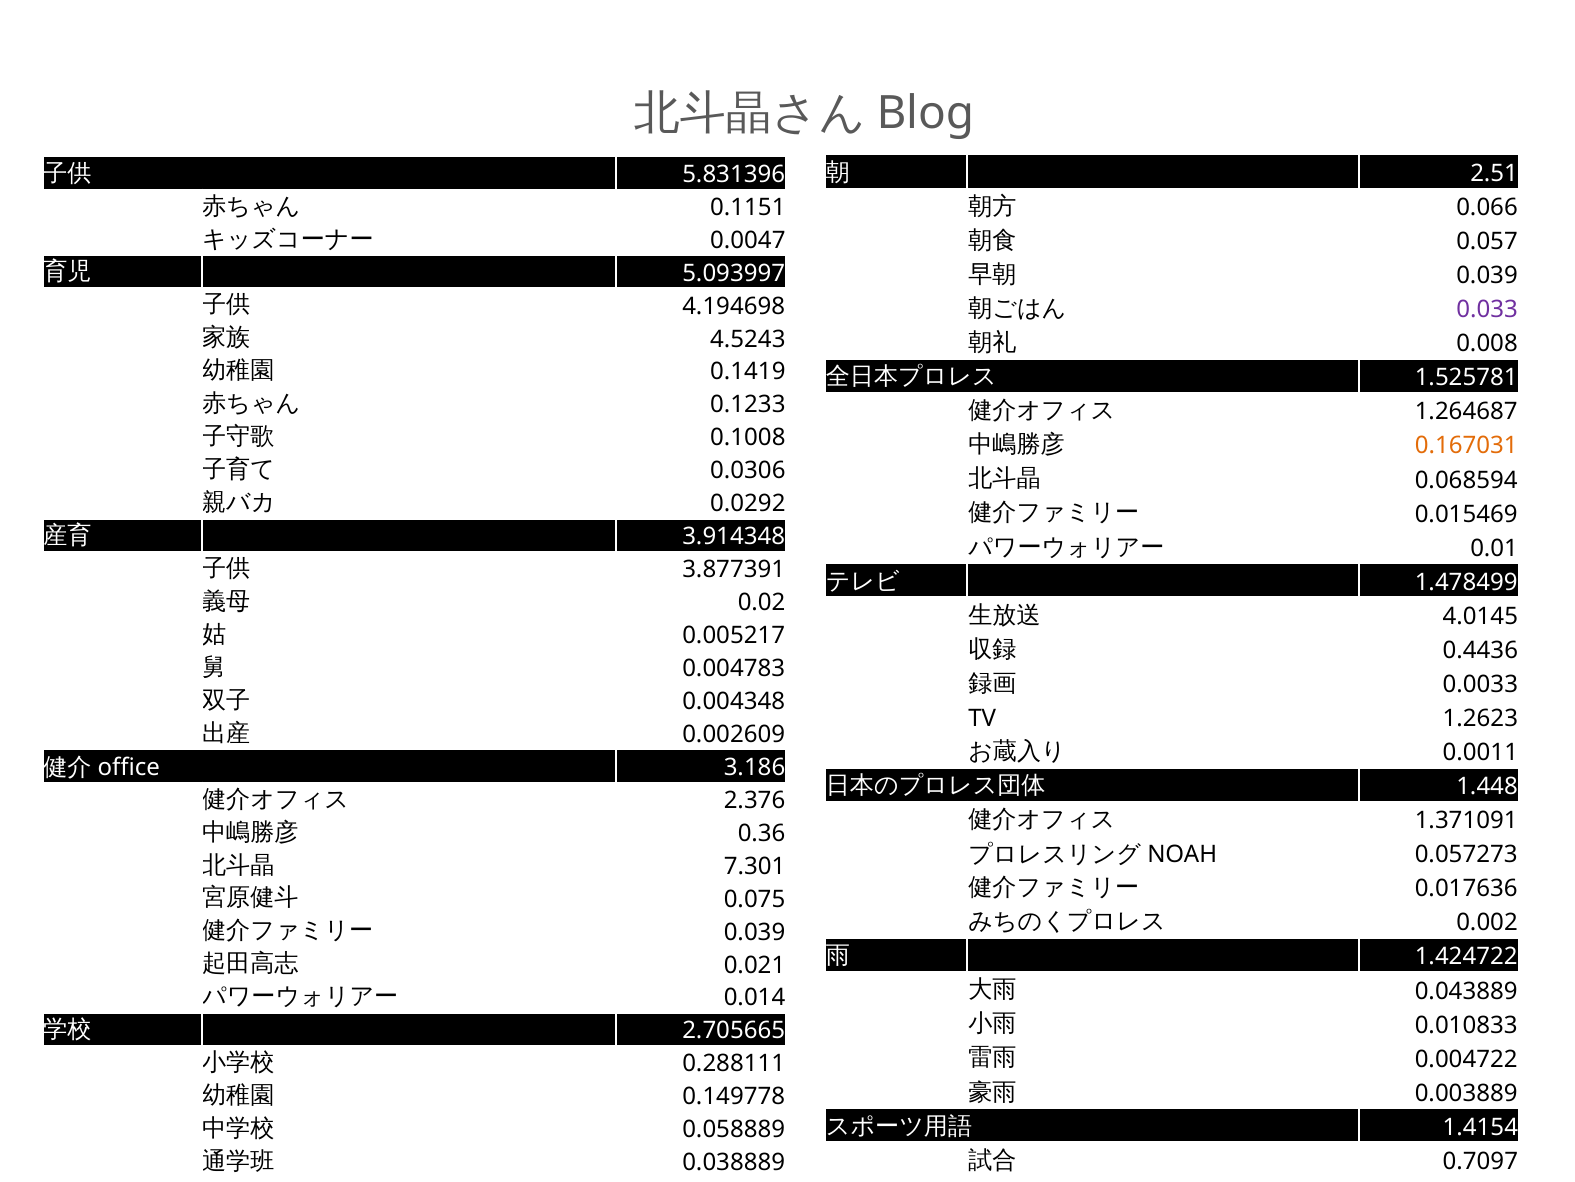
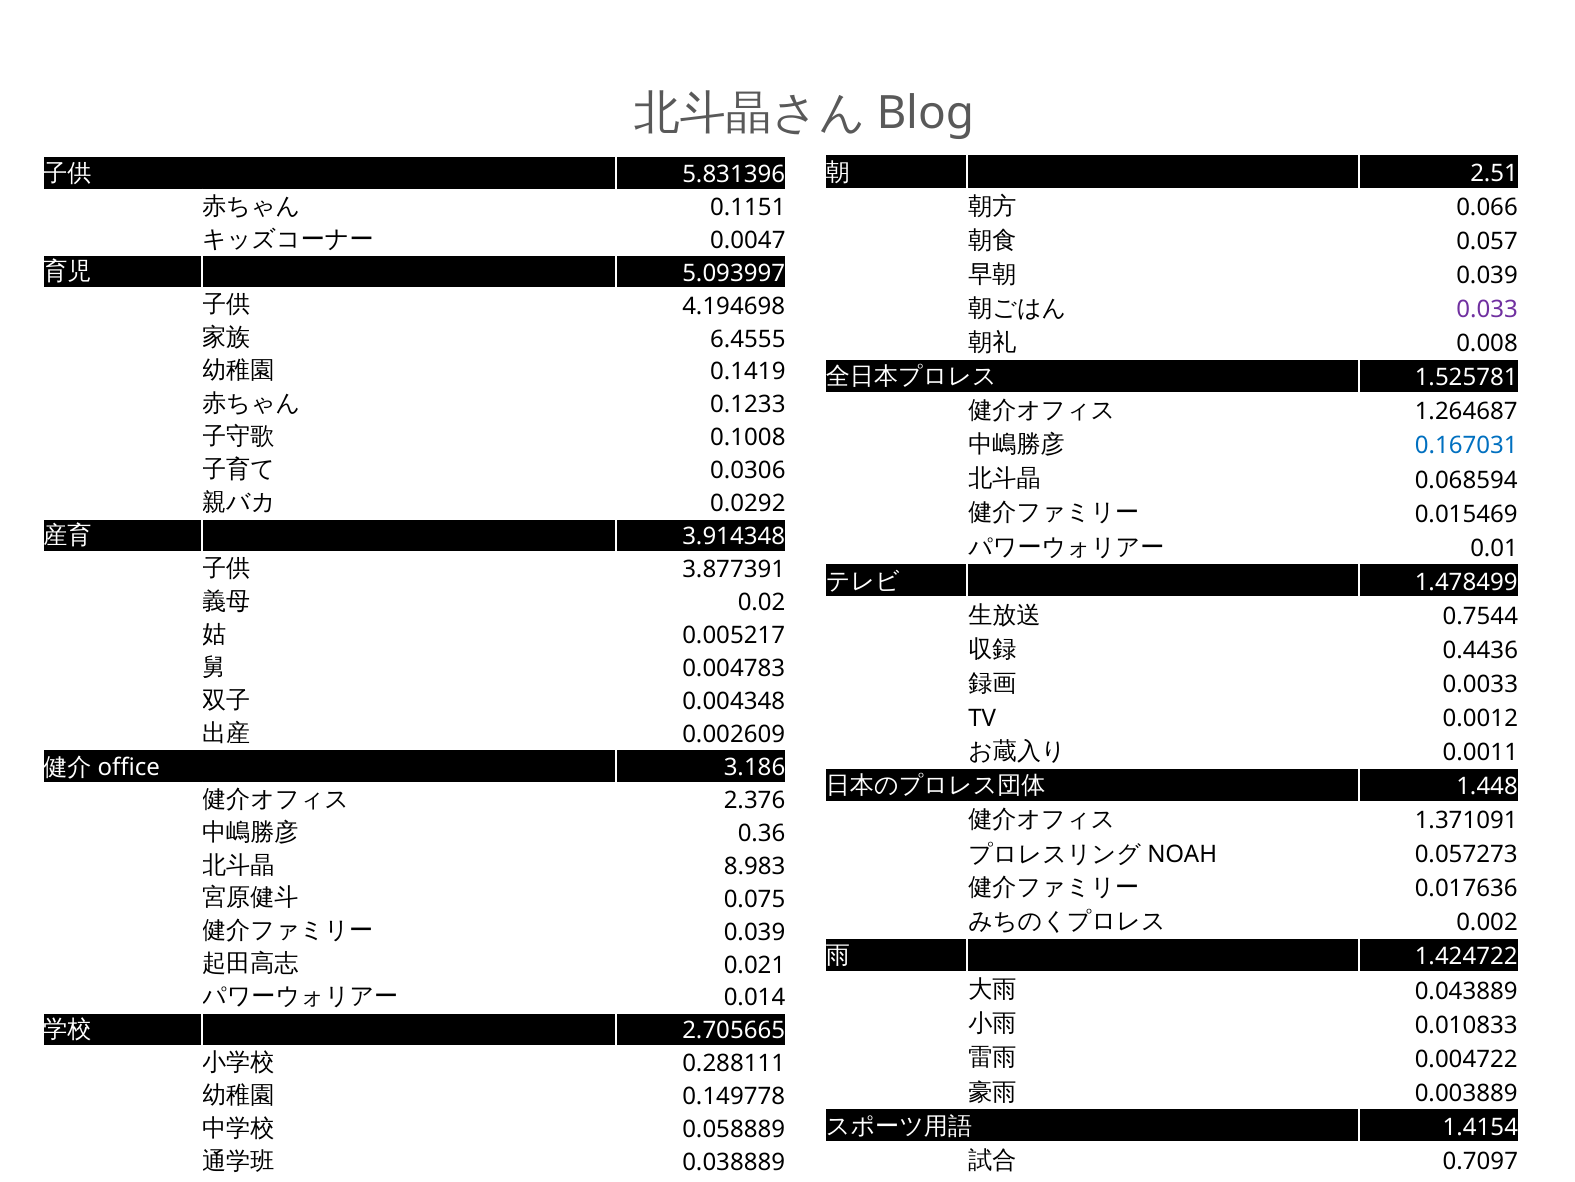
4.5243: 4.5243 -> 6.4555 (748, 339)
0.167031 colour: orange -> blue (1466, 446)
4.0145: 4.0145 -> 0.7544 (1480, 616)
1.2623: 1.2623 -> 0.0012 (1480, 718)
7.301: 7.301 -> 8.983 (755, 866)
